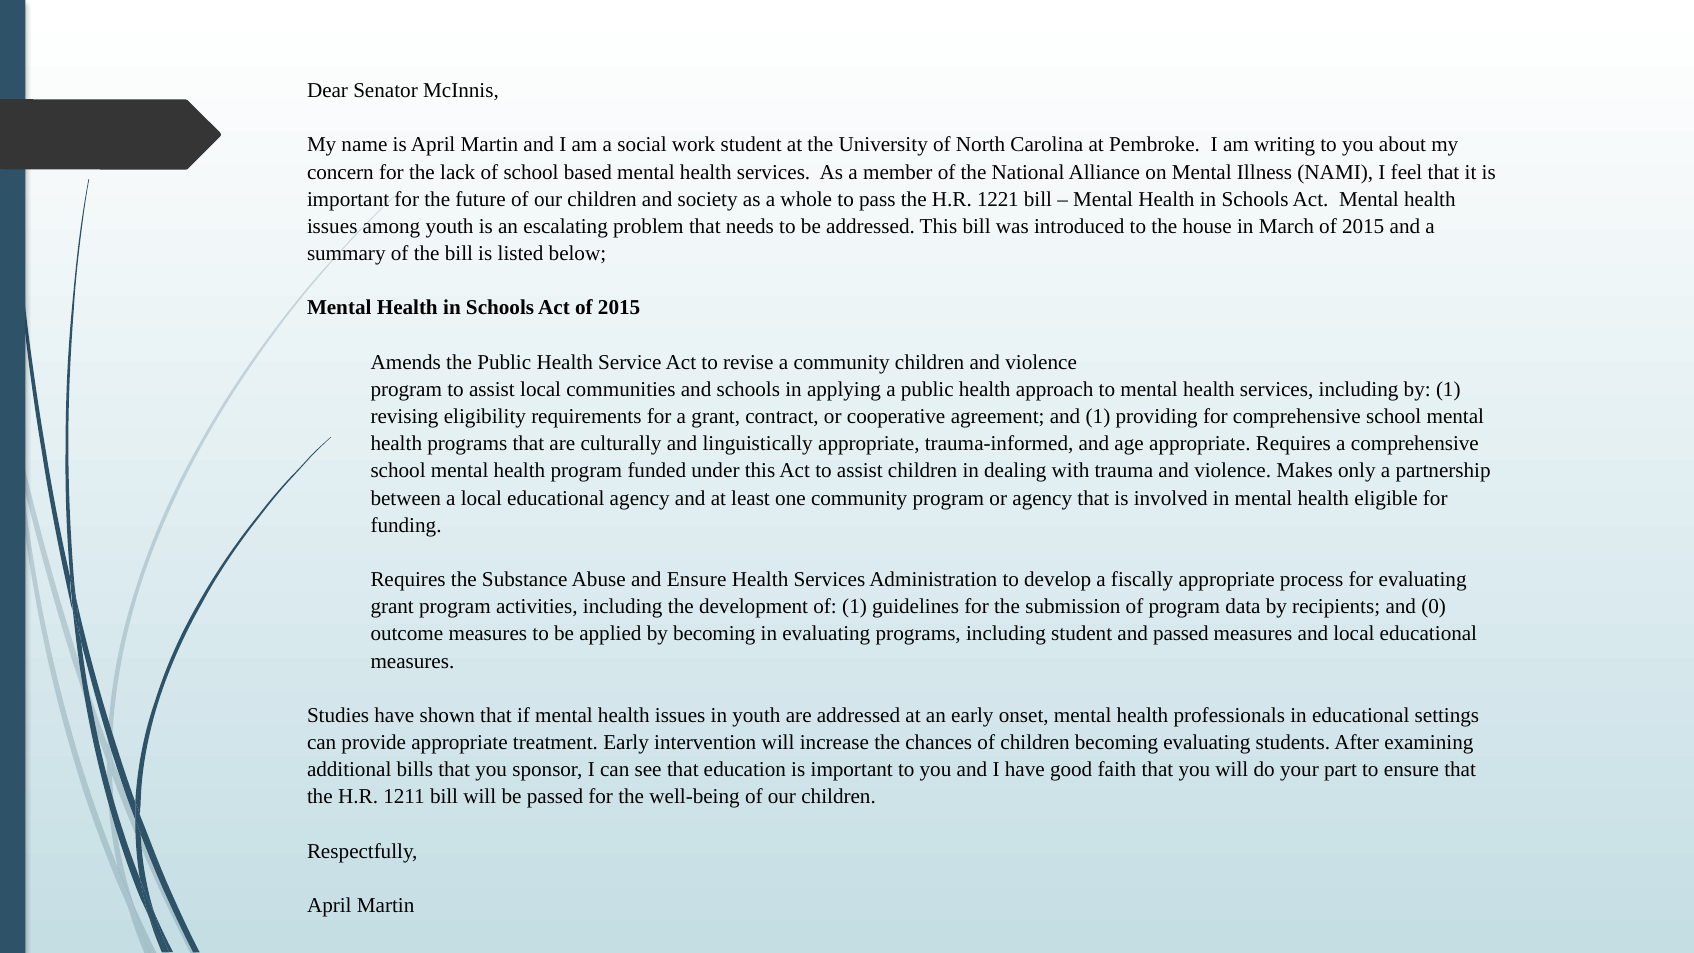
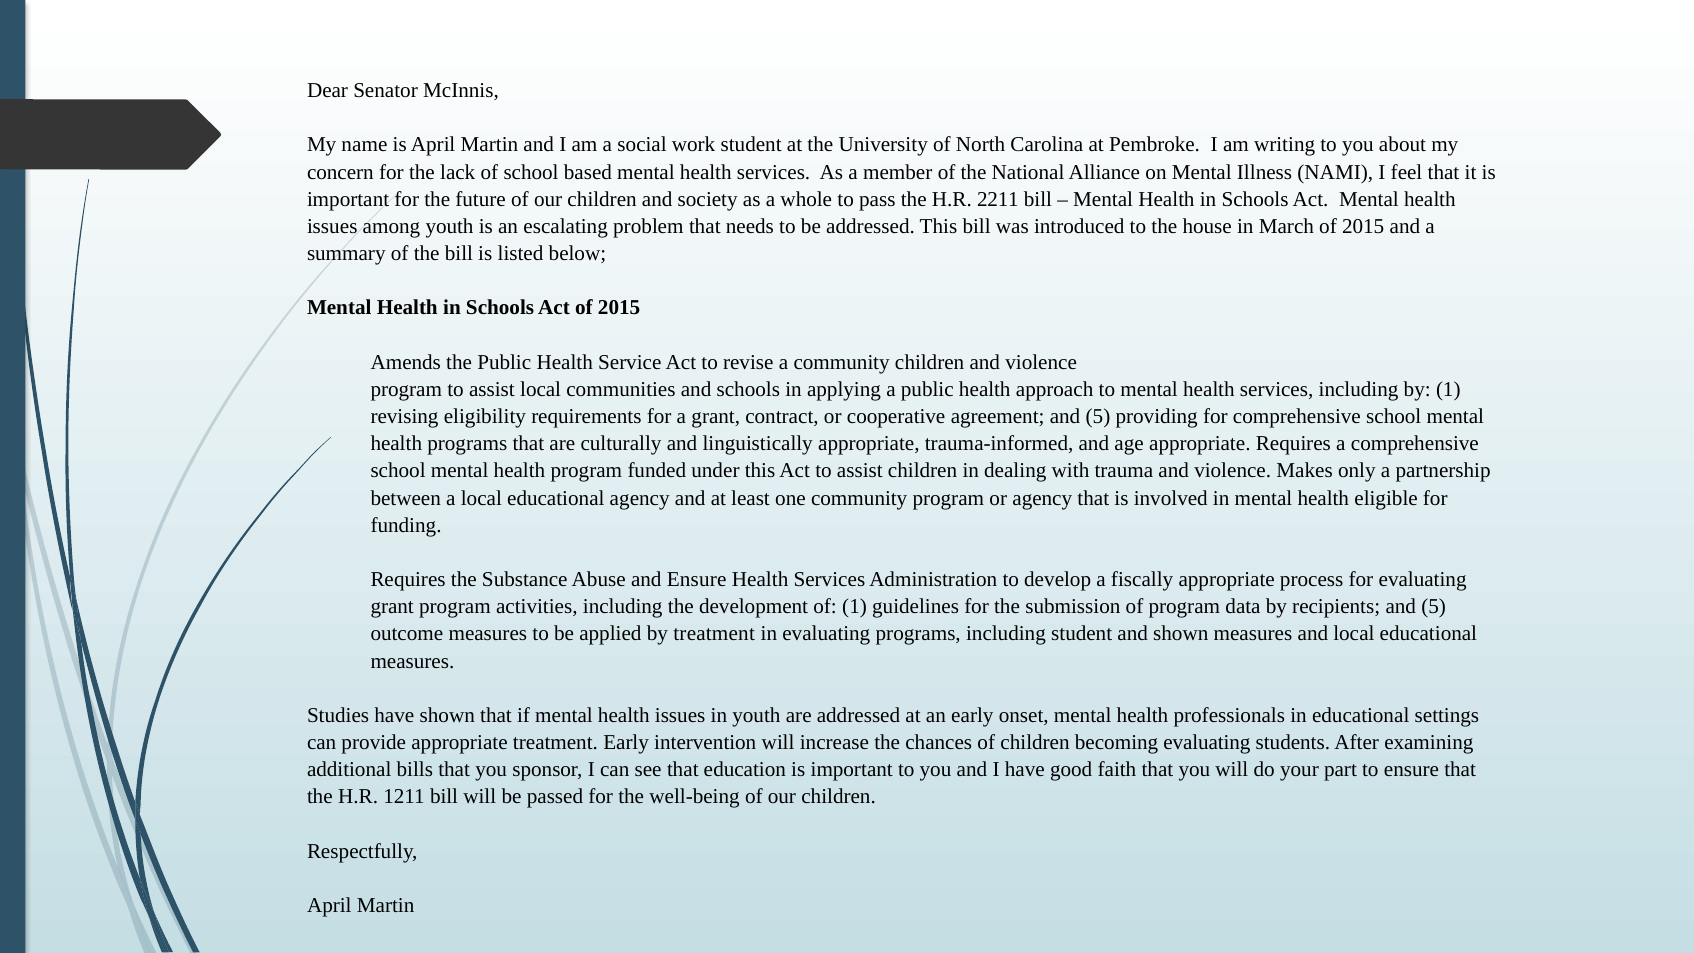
1221: 1221 -> 2211 (998, 199)
agreement and 1: 1 -> 5 (1098, 416)
recipients and 0: 0 -> 5 (1434, 607)
by becoming: becoming -> treatment (714, 634)
and passed: passed -> shown (1181, 634)
